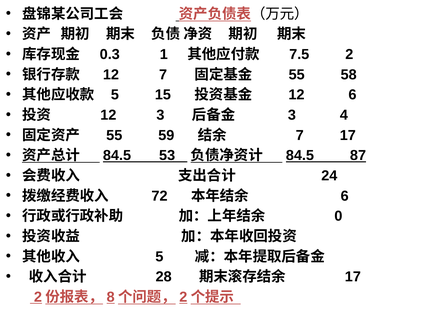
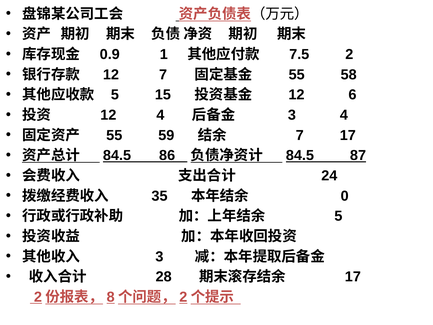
0.3: 0.3 -> 0.9 (110, 54)
12 3: 3 -> 4 (160, 115)
53: 53 -> 86 (167, 155)
72: 72 -> 35 (160, 196)
6: 6 -> 0 (345, 196)
0: 0 -> 5 (338, 216)
5: 5 -> 3 (159, 256)
